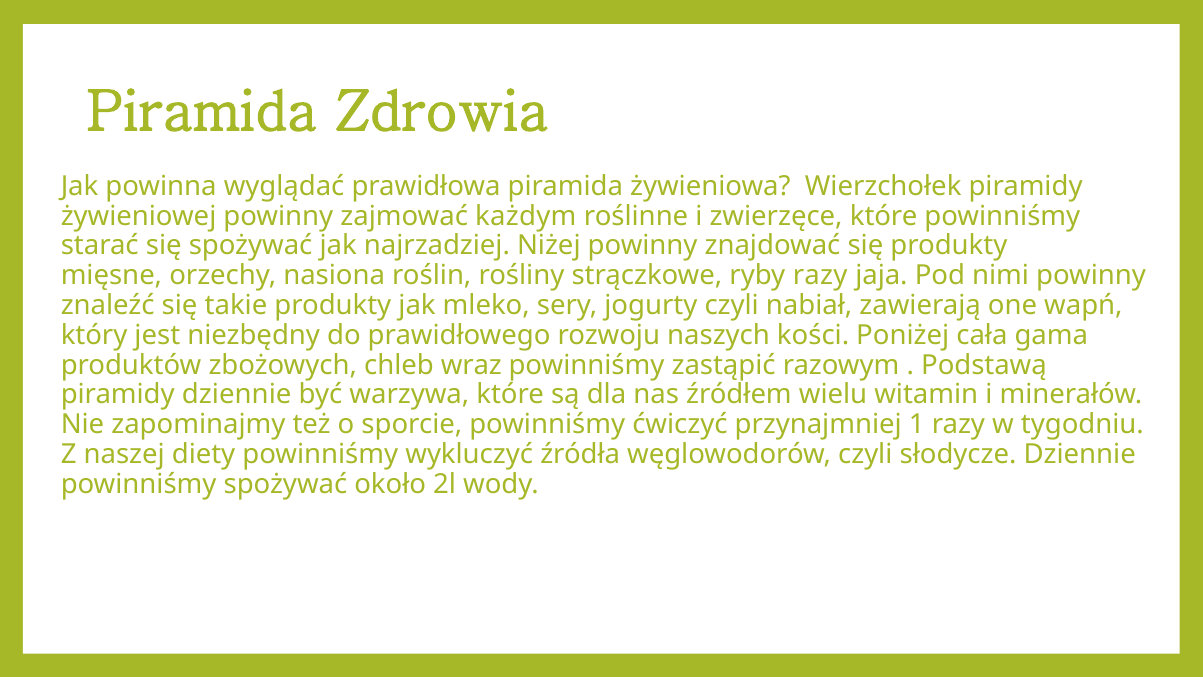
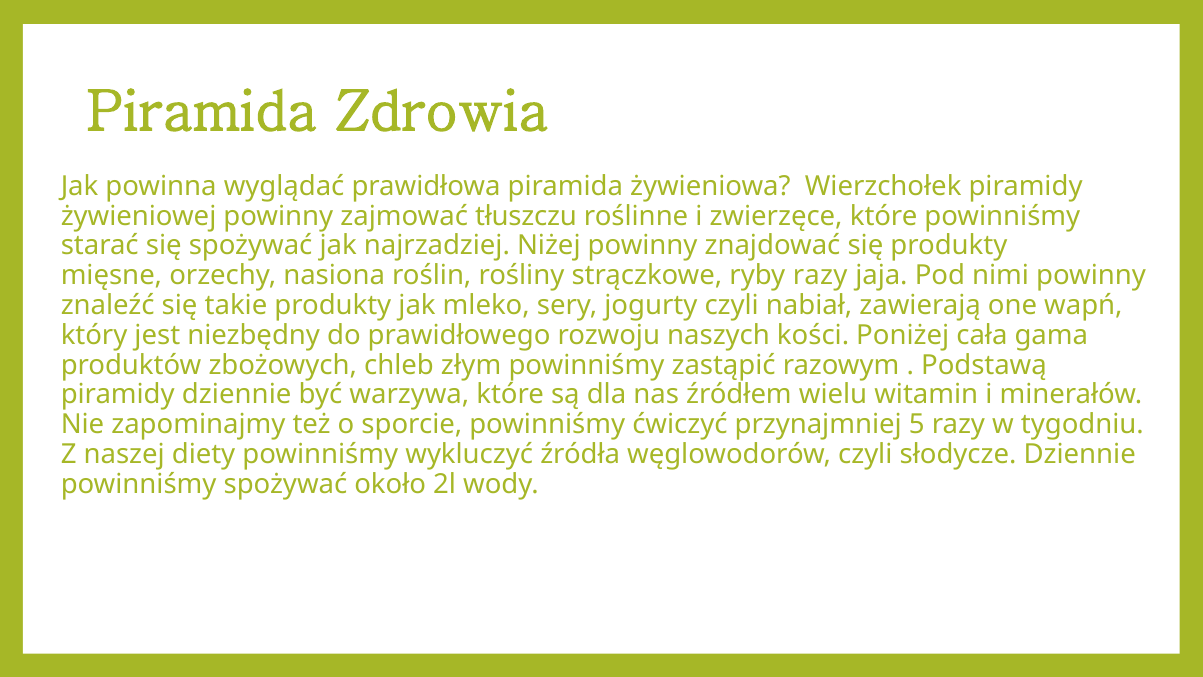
każdym: każdym -> tłuszczu (526, 216)
wraz: wraz -> złym (471, 365)
1: 1 -> 5 (917, 424)
